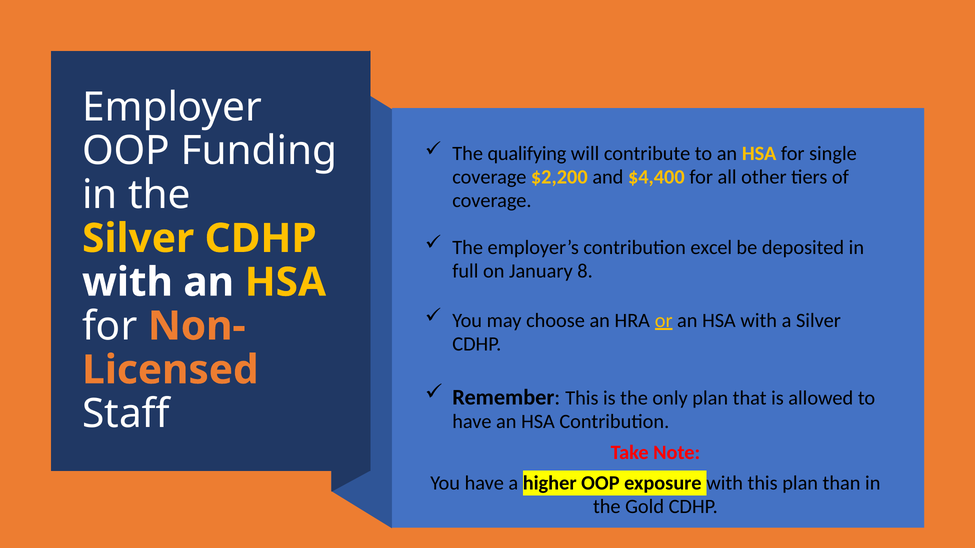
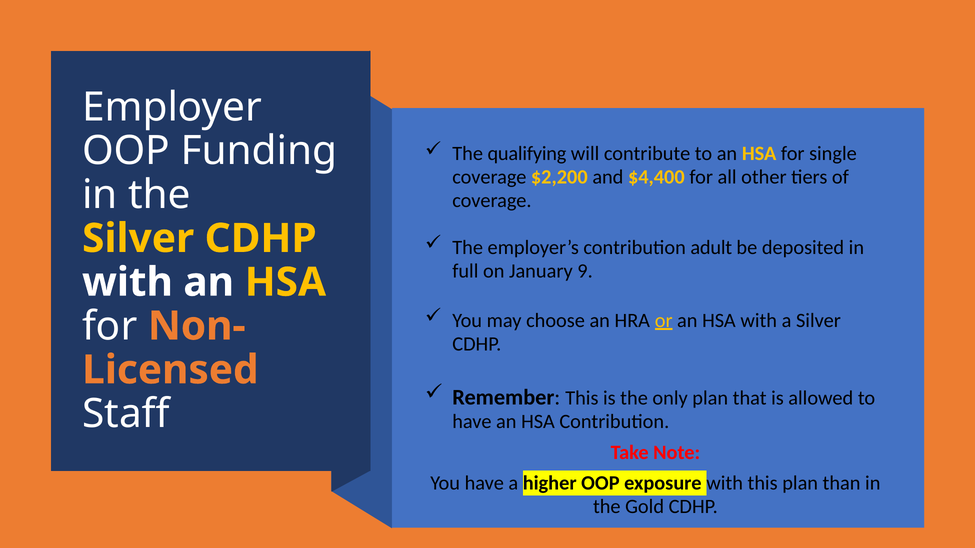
excel: excel -> adult (711, 248)
8: 8 -> 9 (585, 271)
